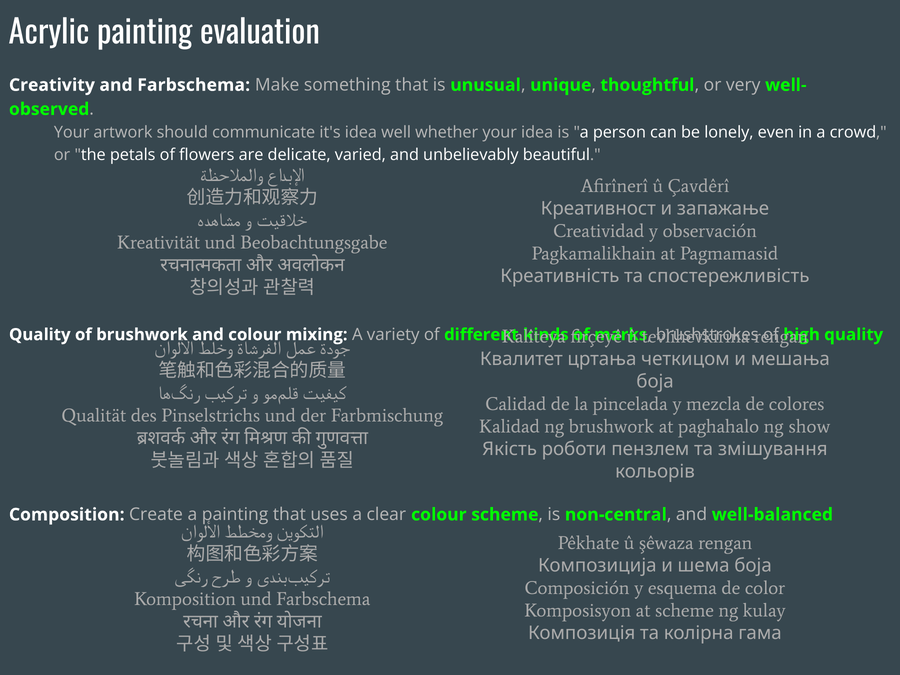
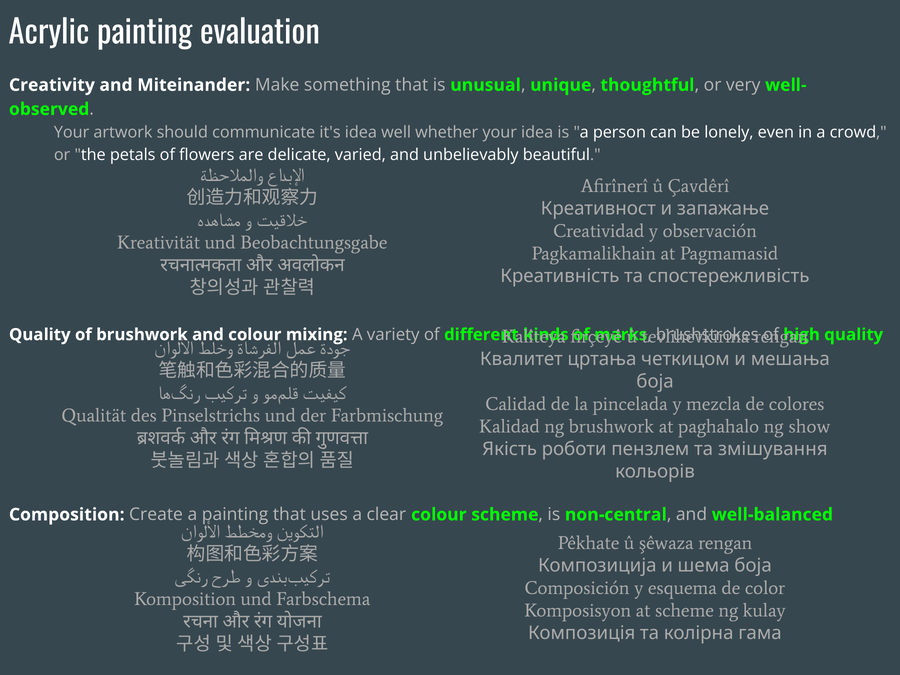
and Farbschema: Farbschema -> Miteinander (194, 85)
